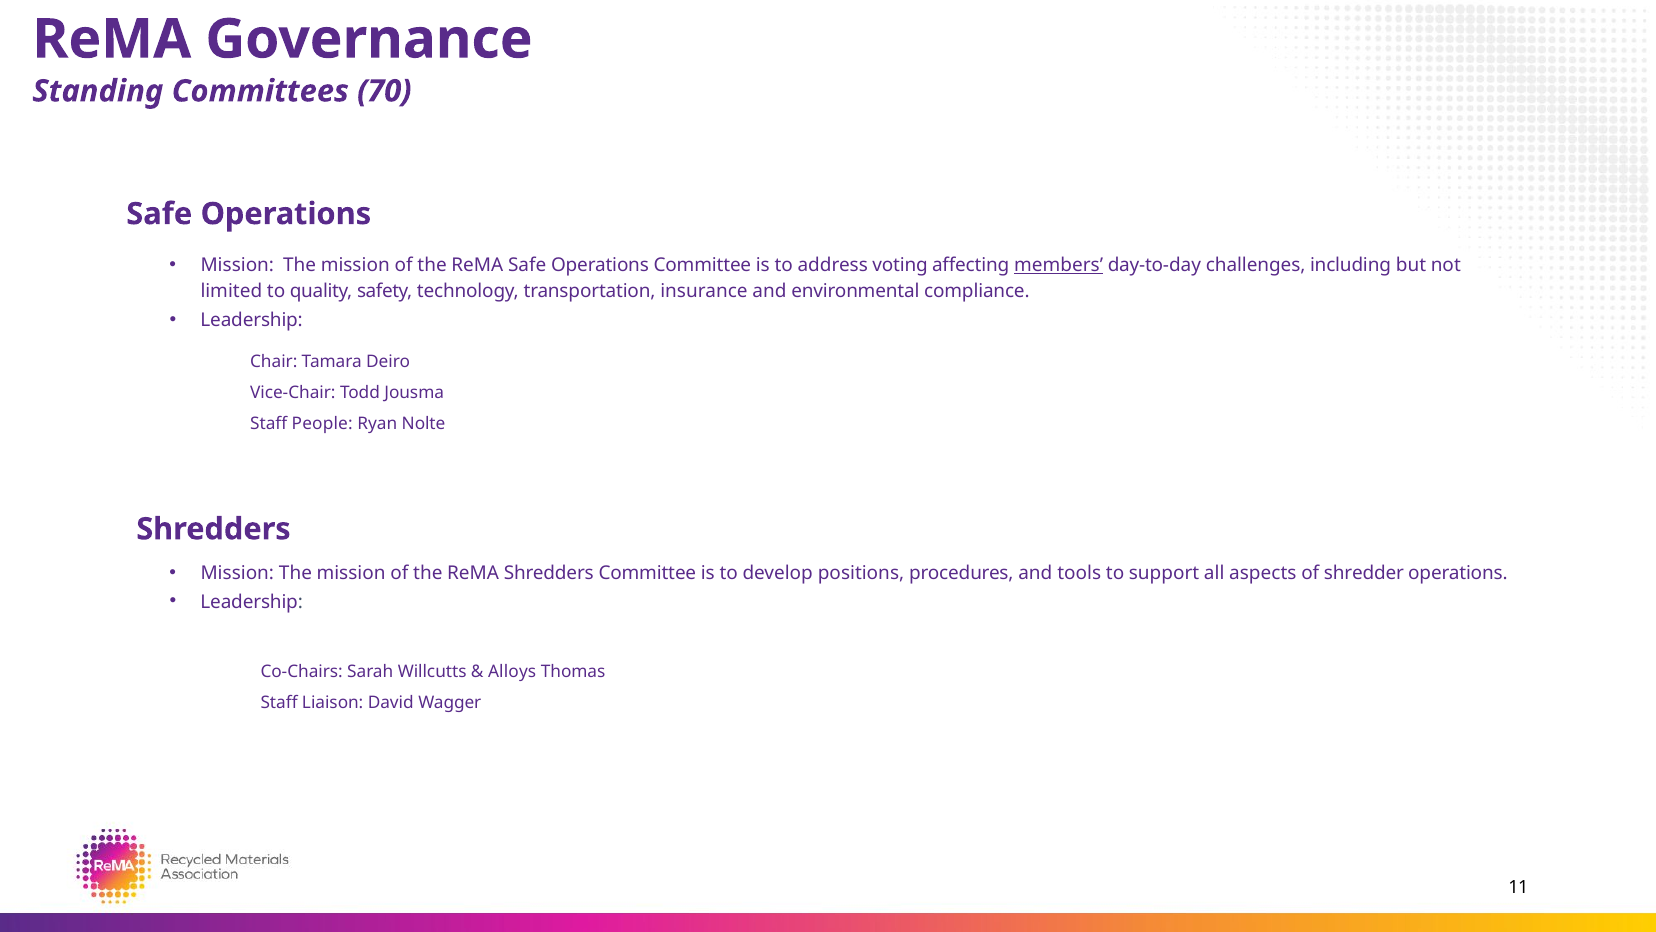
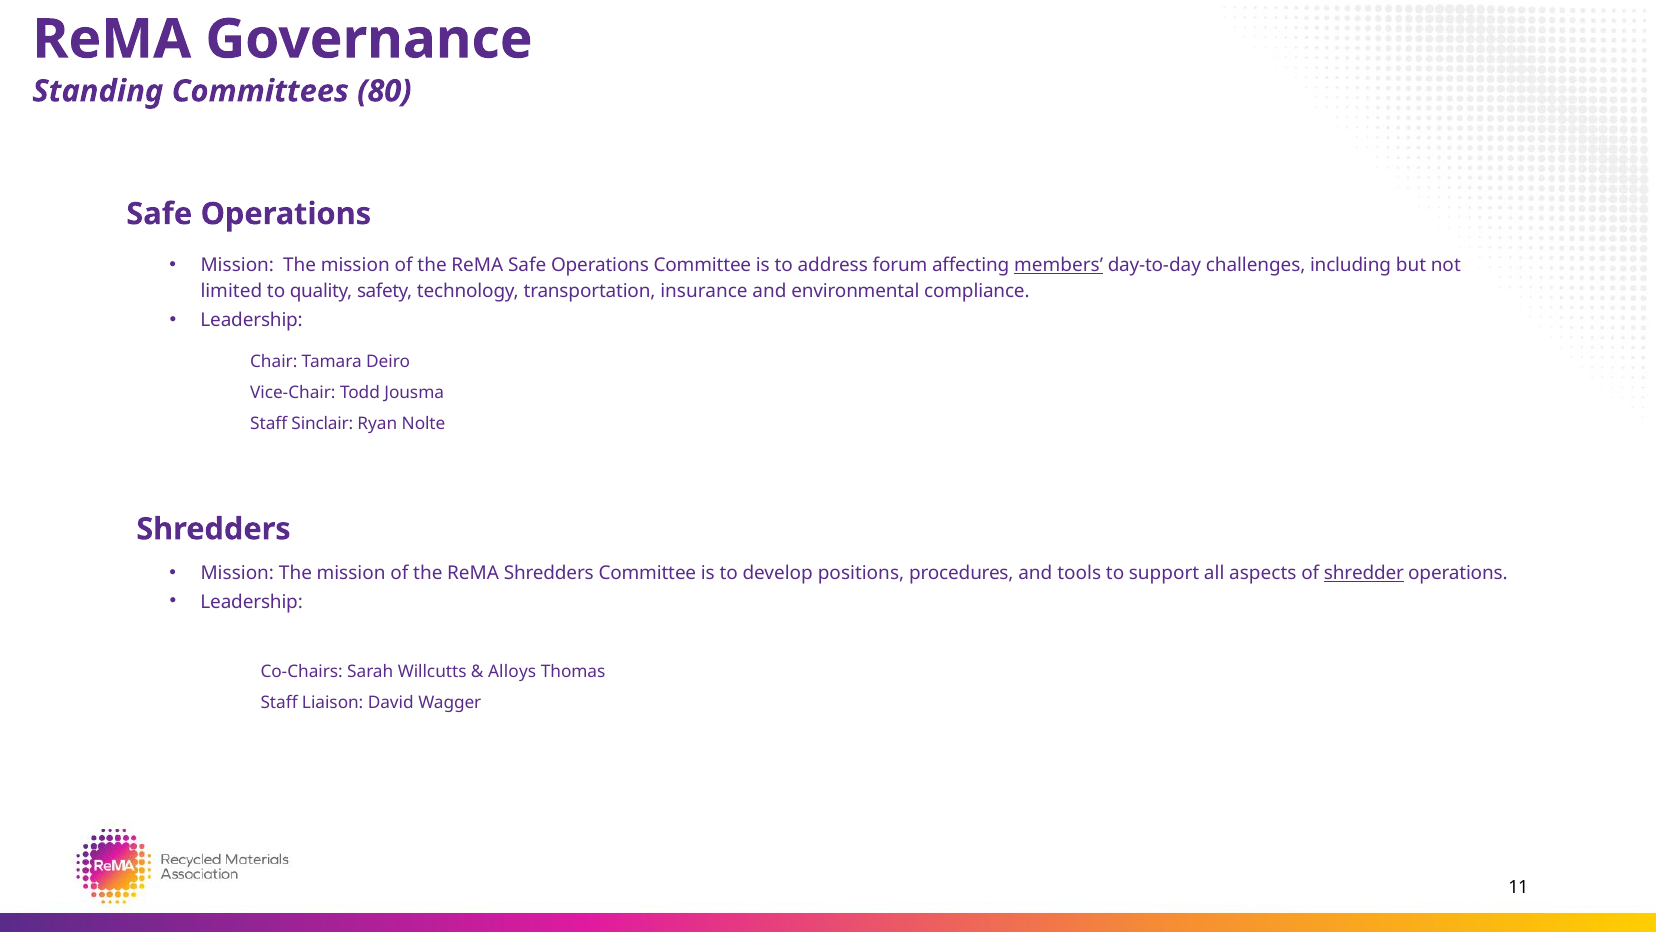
70: 70 -> 80 (384, 91)
voting: voting -> forum (900, 265)
People: People -> Sinclair (322, 424)
shredder underline: none -> present (1364, 573)
